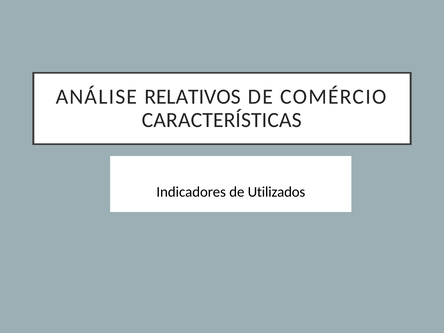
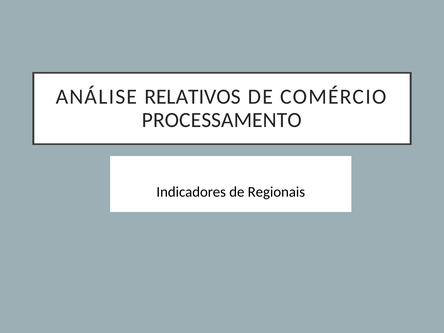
CARACTERÍSTICAS: CARACTERÍSTICAS -> PROCESSAMENTO (222, 120)
Utilizados: Utilizados -> Regionais (276, 192)
